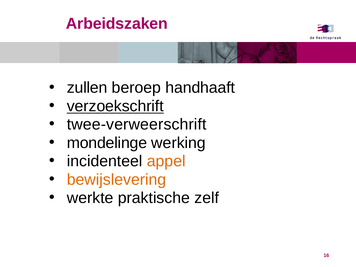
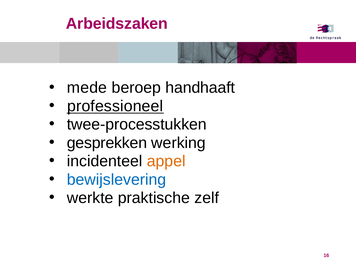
zullen: zullen -> mede (87, 88)
verzoekschrift: verzoekschrift -> professioneel (115, 106)
twee-verweerschrift: twee-verweerschrift -> twee-processtukken (137, 124)
mondelinge: mondelinge -> gesprekken (107, 143)
bewijslevering colour: orange -> blue (117, 180)
